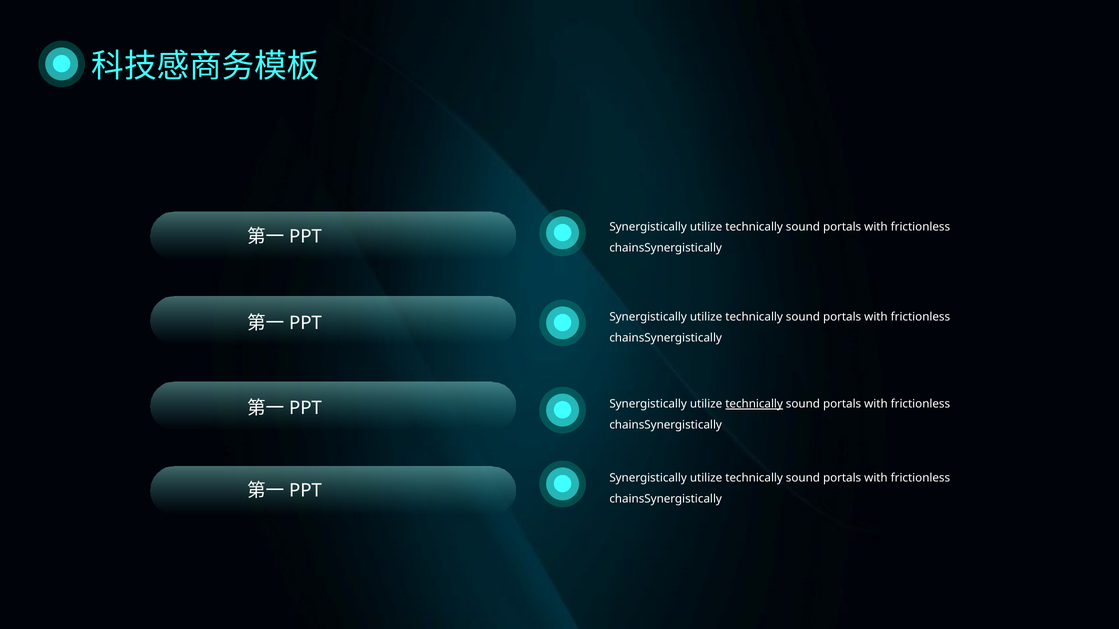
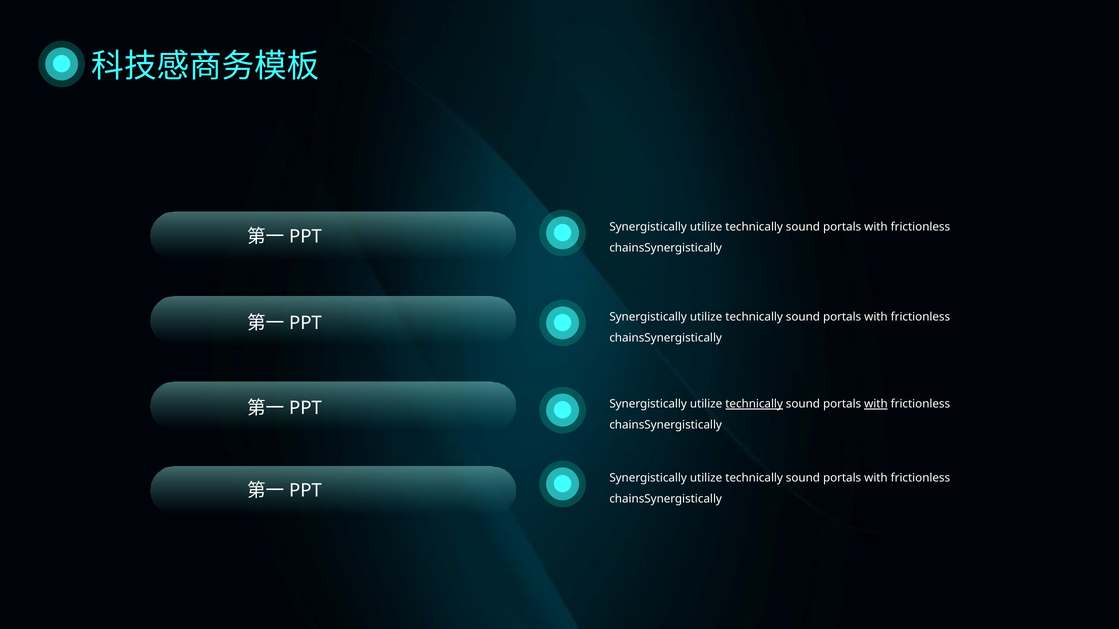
with underline: none -> present (876, 404)
